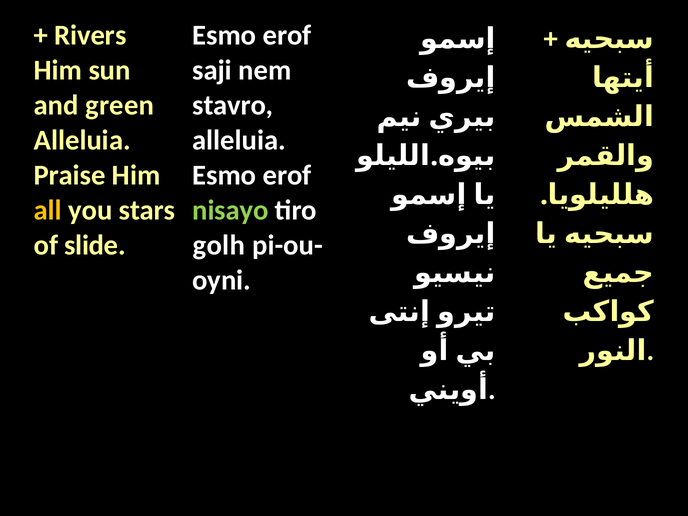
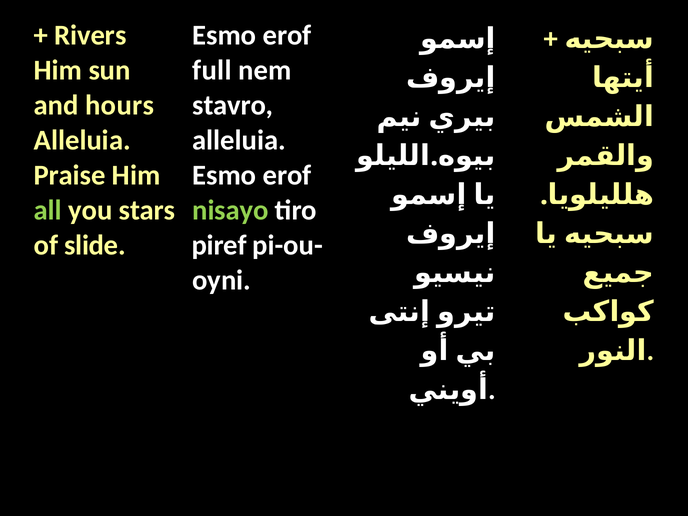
saji: saji -> full (212, 70)
green: green -> hours (120, 105)
all colour: yellow -> light green (48, 210)
golh: golh -> piref (219, 245)
